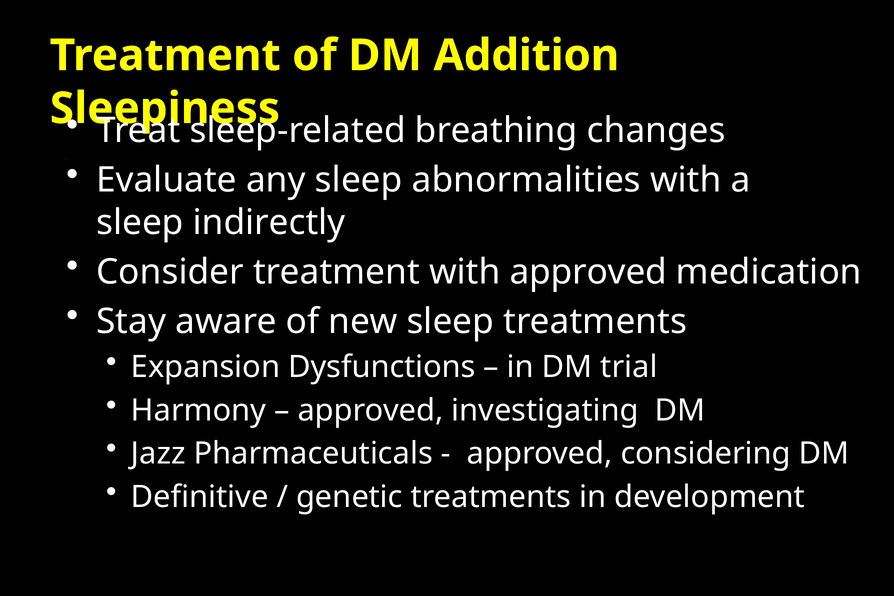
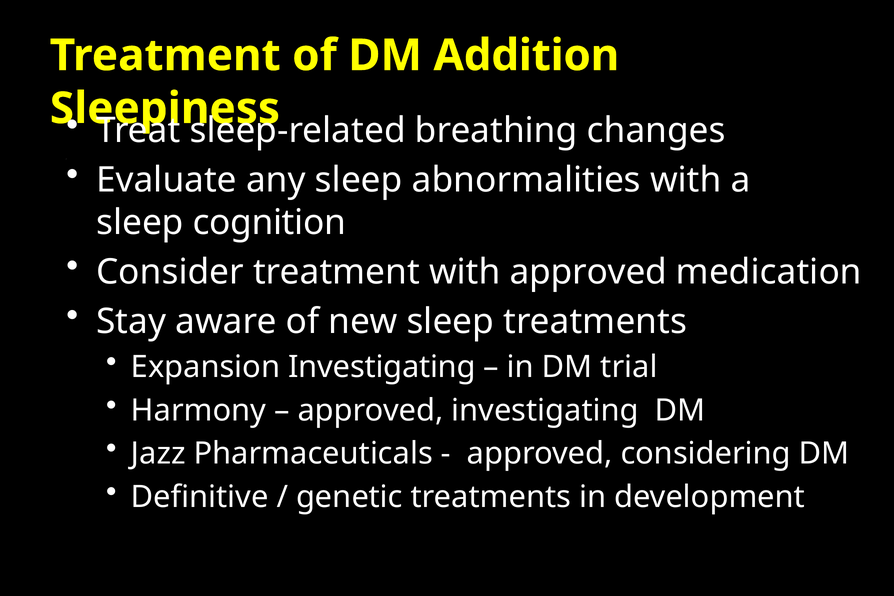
indirectly: indirectly -> cognition (269, 223)
Expansion Dysfunctions: Dysfunctions -> Investigating (382, 367)
